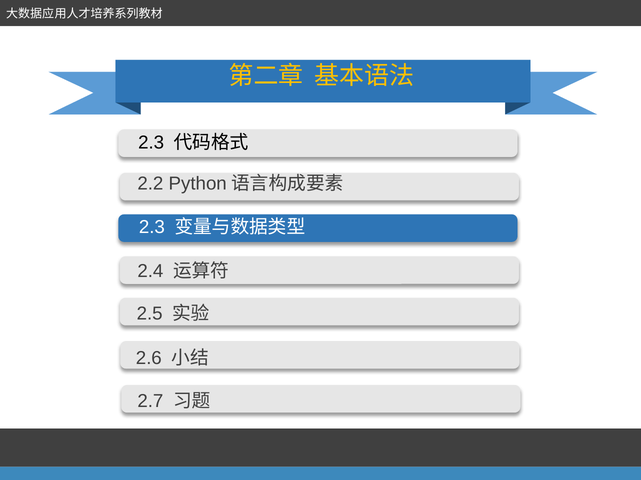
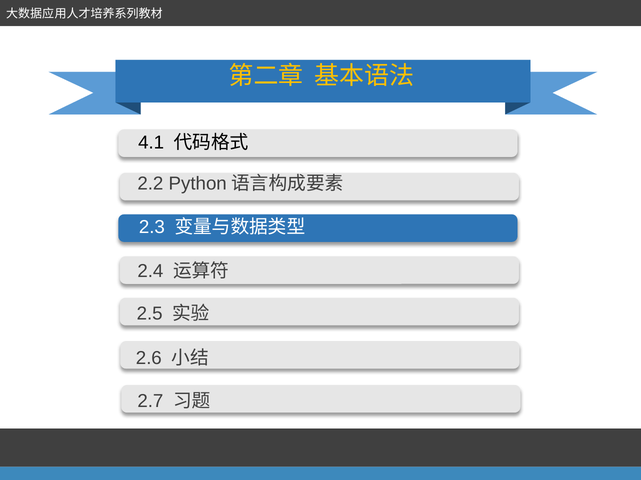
2.3: 2.3 -> 4.1 (151, 143)
